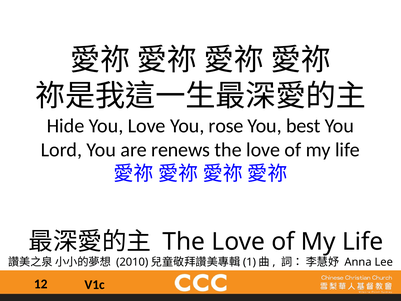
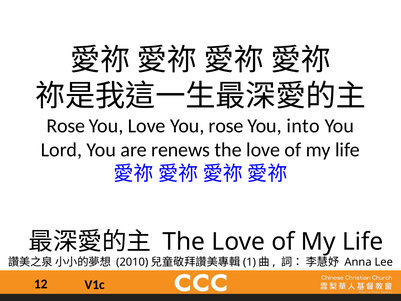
Hide: Hide -> Rose (66, 126)
best: best -> into (303, 126)
